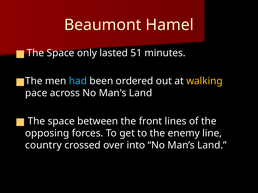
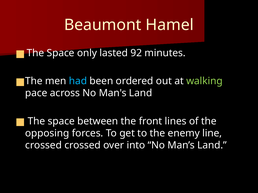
51: 51 -> 92 (136, 53)
walking colour: yellow -> light green (204, 81)
country: country -> crossed (44, 146)
